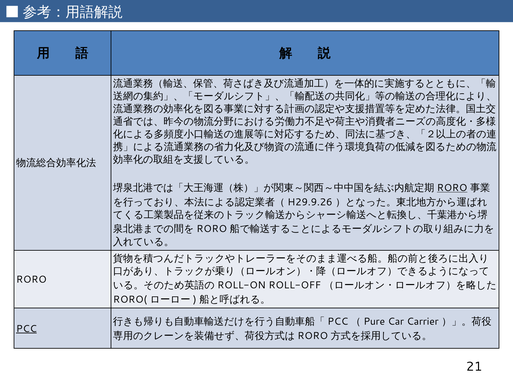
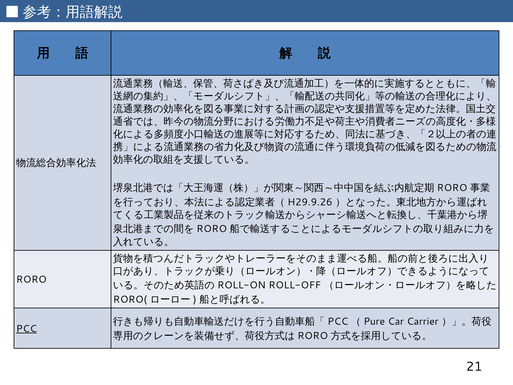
RORO underline: present -> none (452, 188)
